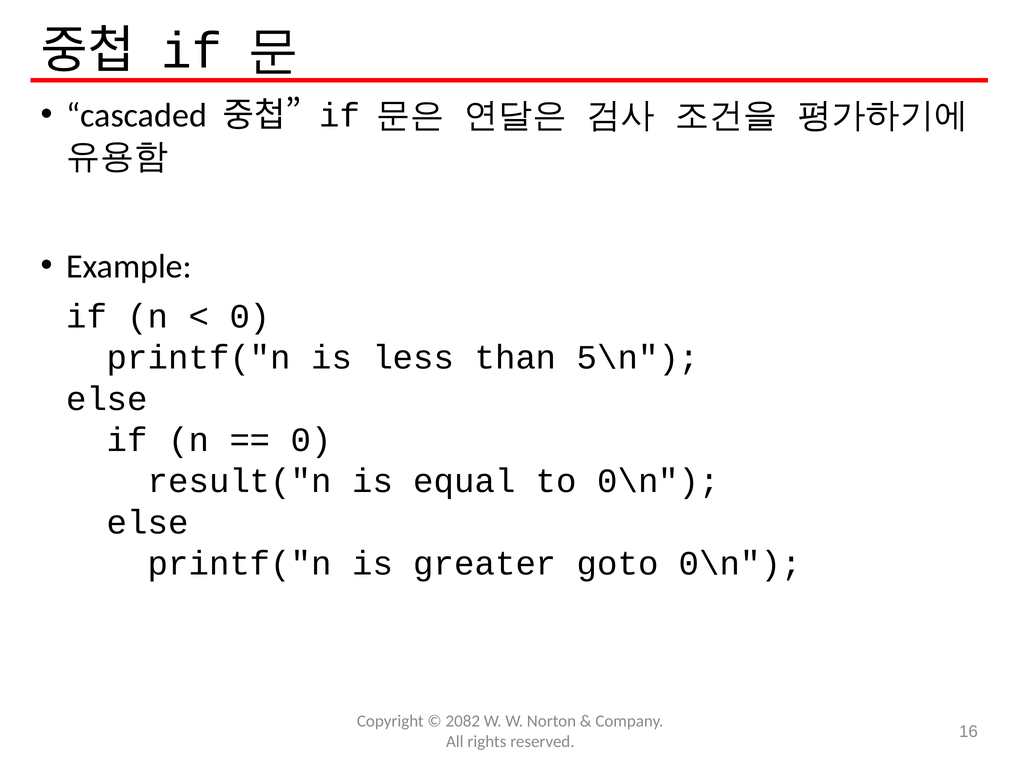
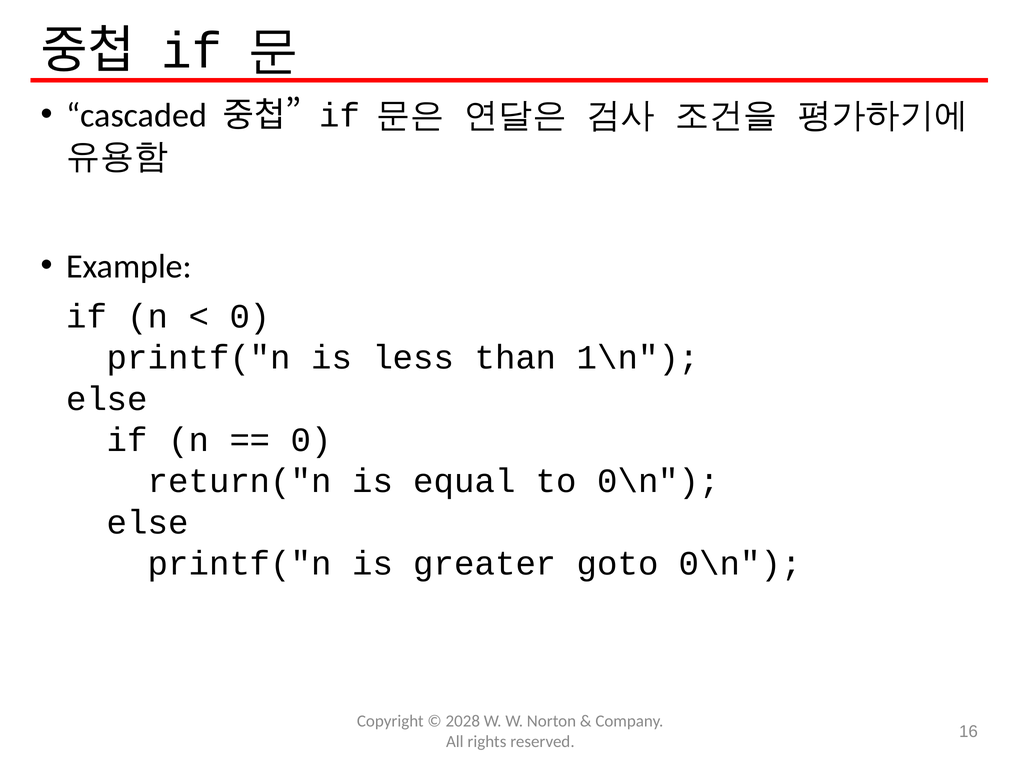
5\n: 5\n -> 1\n (638, 357)
result("n: result("n -> return("n (240, 481)
2082: 2082 -> 2028 (463, 721)
